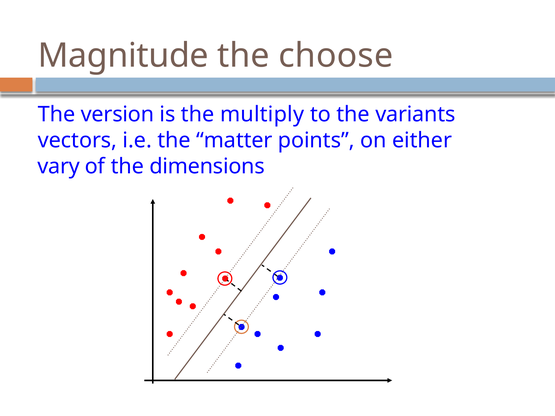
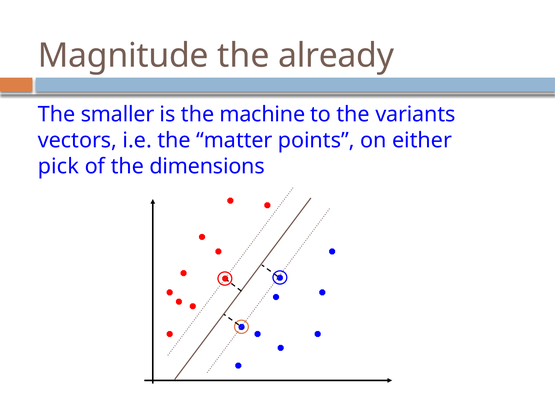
choose: choose -> already (336, 56)
version: version -> smaller (118, 115)
multiply: multiply -> machine (262, 115)
vary: vary -> pick (58, 166)
